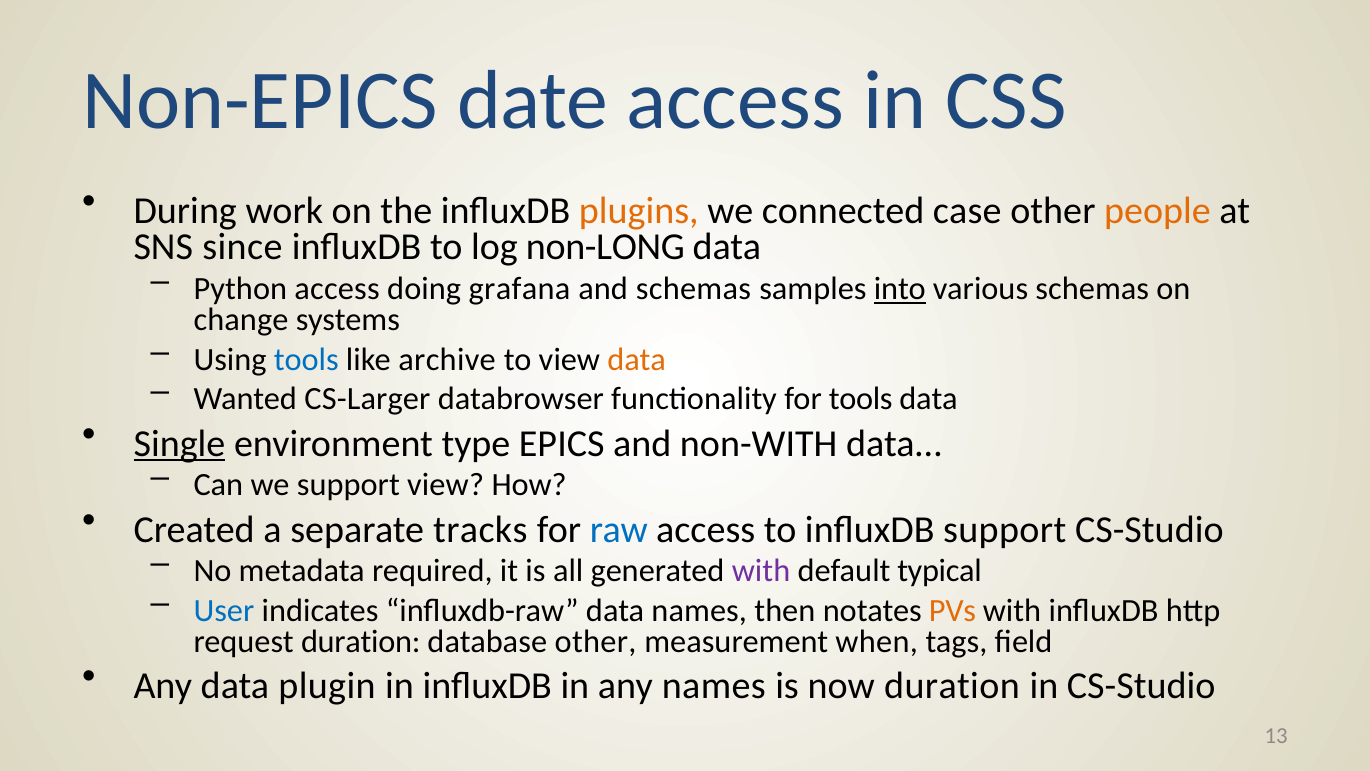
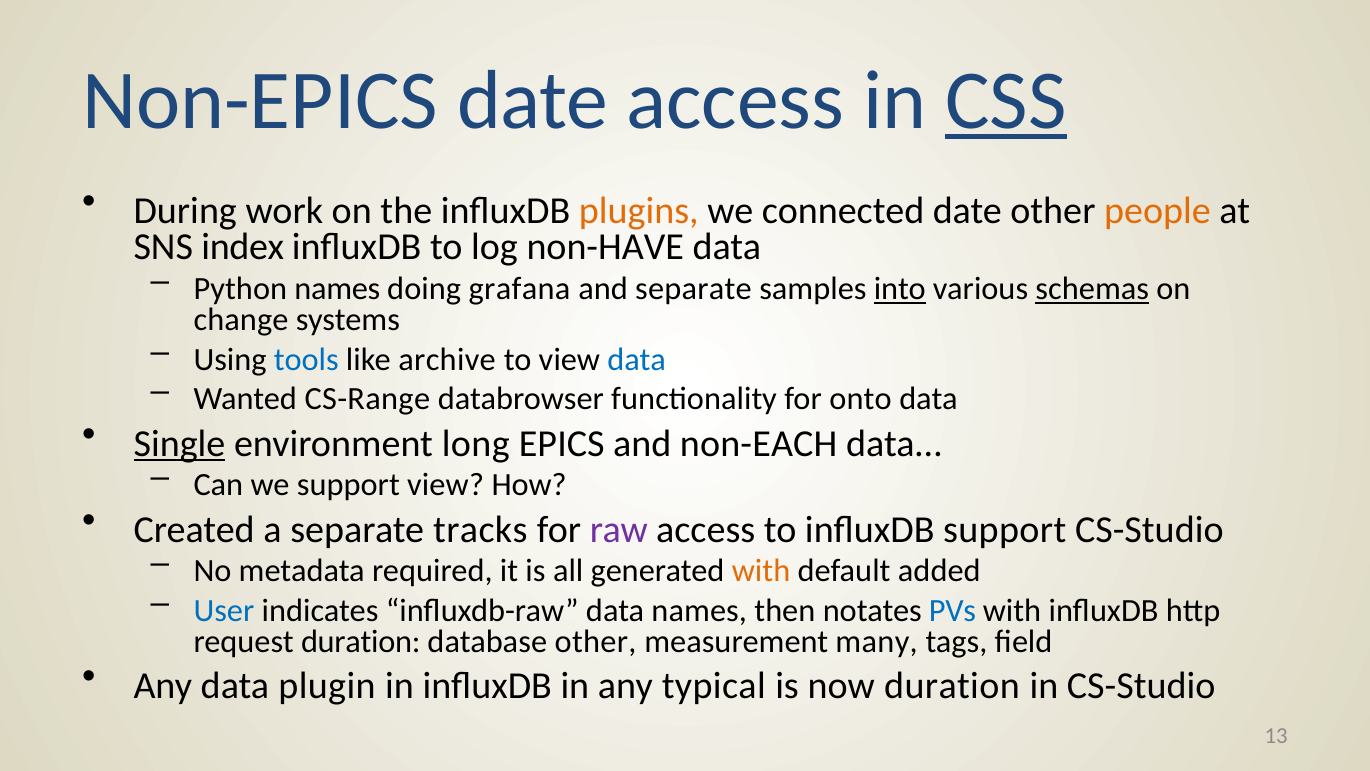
CSS underline: none -> present (1006, 101)
connected case: case -> date (967, 211)
since: since -> index (243, 247)
non-LONG: non-LONG -> non-HAVE (605, 247)
Python access: access -> names (337, 289)
and schemas: schemas -> separate (694, 289)
schemas underline: none -> present (1092, 289)
data colour: orange -> blue (637, 359)
CS-Larger: CS-Larger -> CS-Range (367, 399)
for tools: tools -> onto (861, 399)
type: type -> long (476, 443)
non-WITH: non-WITH -> non-EACH (759, 443)
raw colour: blue -> purple (619, 529)
with colour: purple -> orange (761, 571)
typical: typical -> added (939, 571)
PVs colour: orange -> blue (952, 610)
when: when -> many (877, 641)
any names: names -> typical (714, 686)
